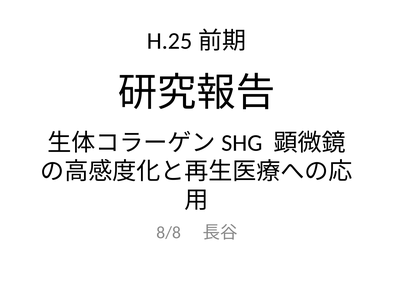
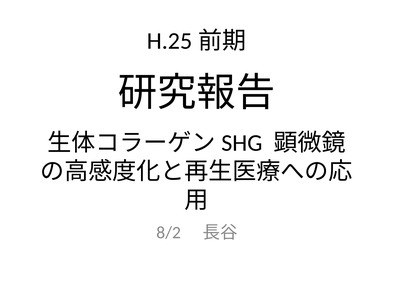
8/8: 8/8 -> 8/2 (169, 233)
